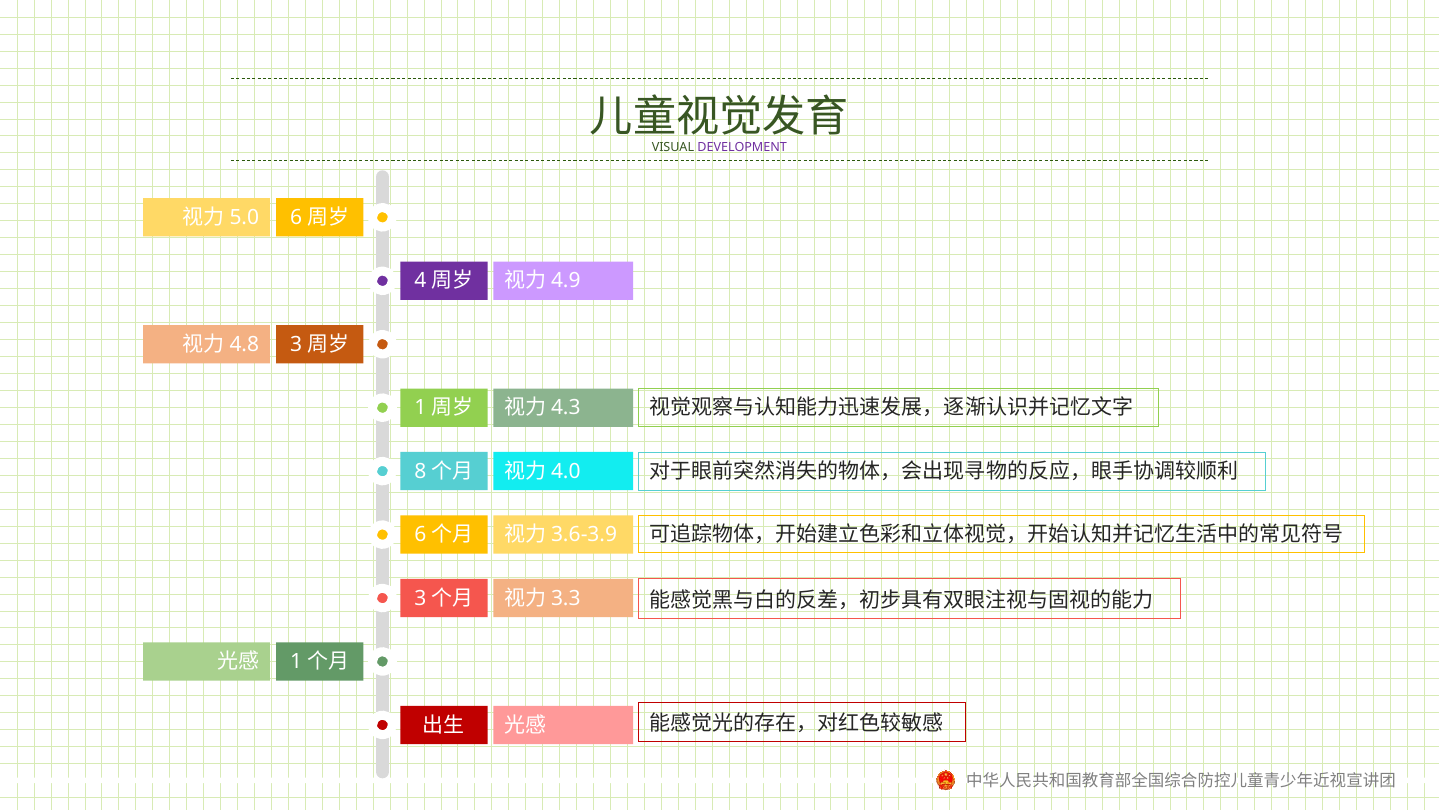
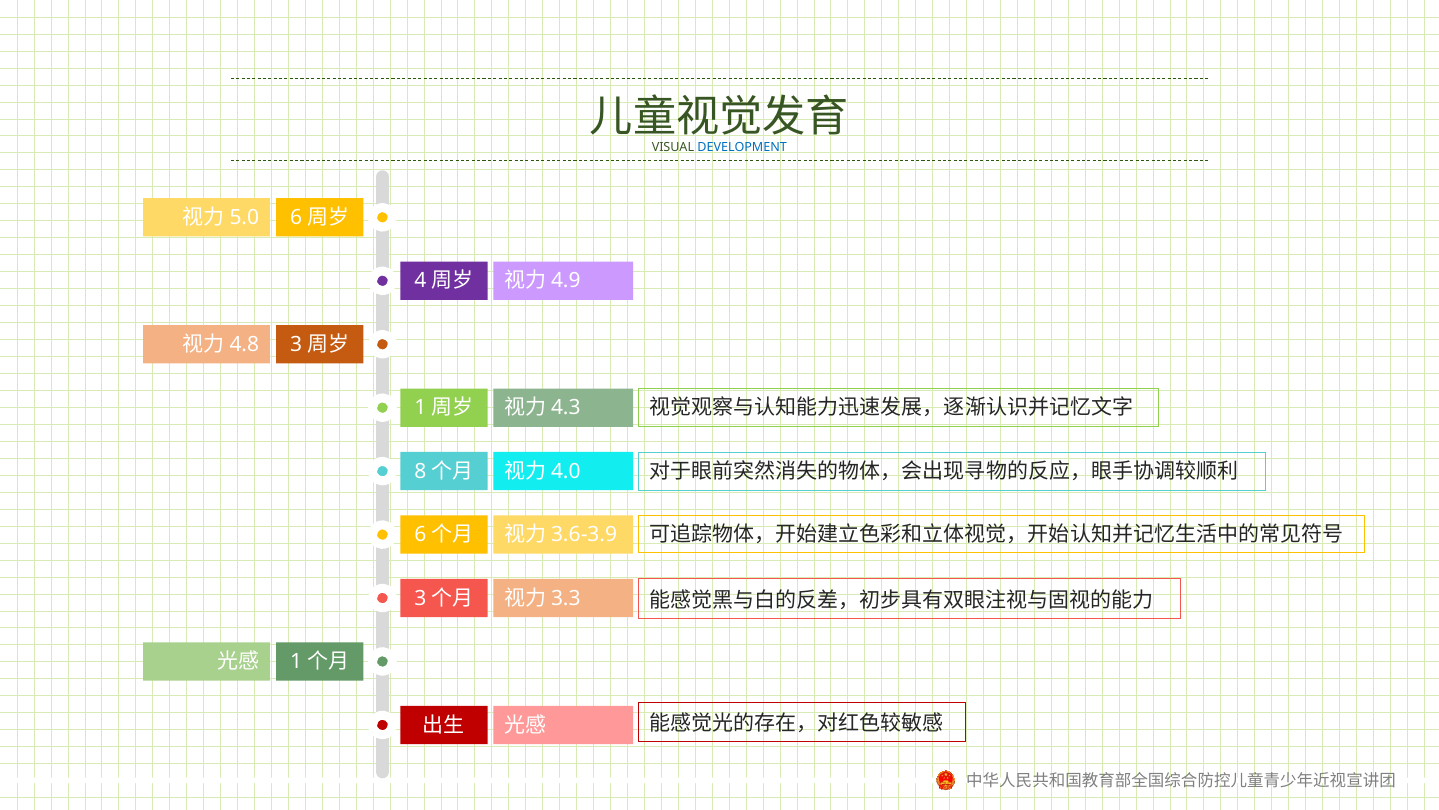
DEVELOPMENT colour: purple -> blue (742, 147)
